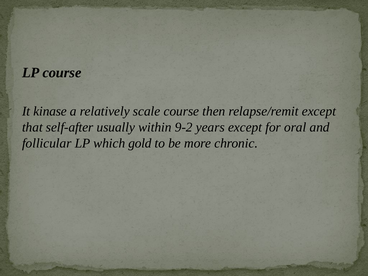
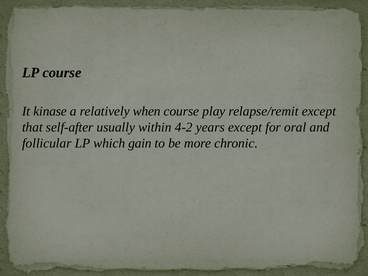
scale: scale -> when (147, 111)
then: then -> play (214, 111)
9-2: 9-2 -> 4-2 (184, 127)
gold: gold -> gain (140, 143)
